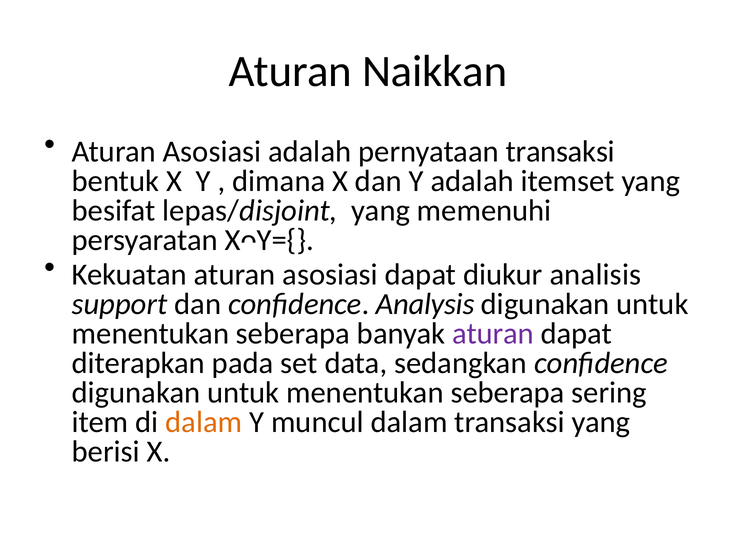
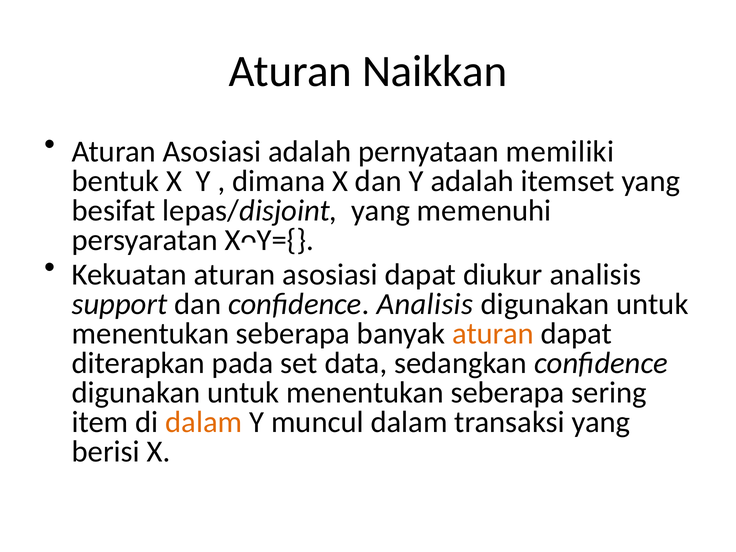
pernyataan transaksi: transaksi -> memiliki (560, 152)
confidence Analysis: Analysis -> Analisis (425, 304)
aturan colour: purple -> orange (493, 334)
